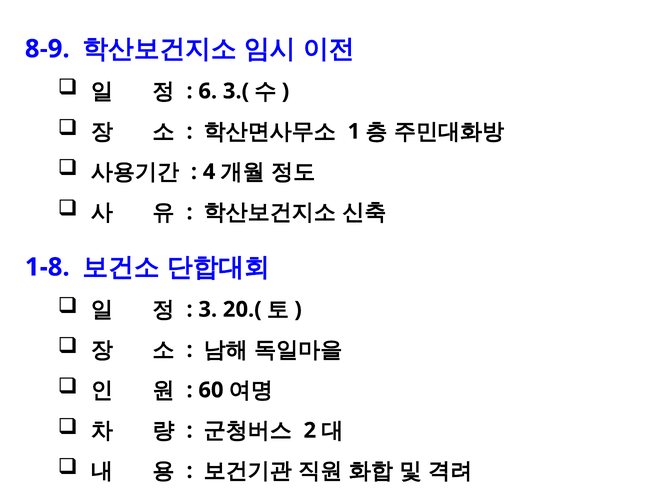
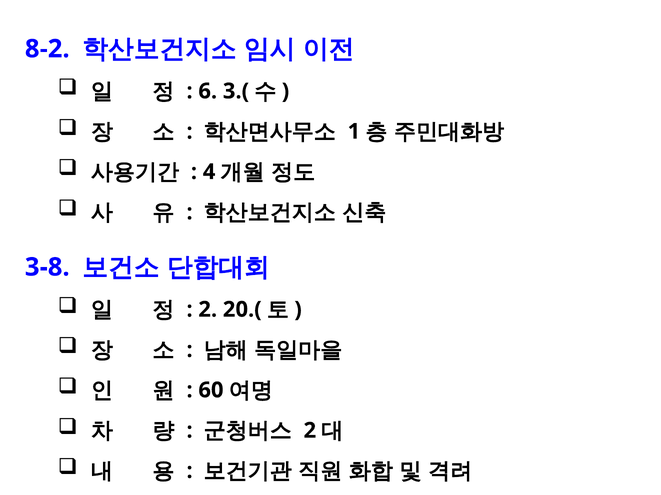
8-9: 8-9 -> 8-2 (47, 49)
1-8: 1-8 -> 3-8 (47, 268)
3: 3 -> 2 (208, 310)
